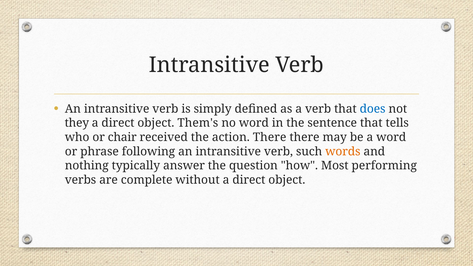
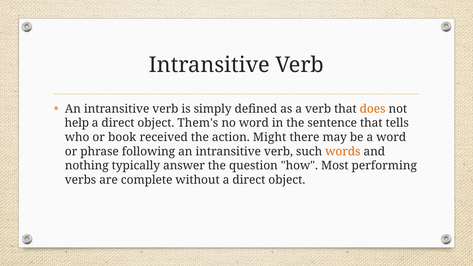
does colour: blue -> orange (373, 109)
they: they -> help (77, 123)
chair: chair -> book (122, 137)
action There: There -> Might (270, 137)
